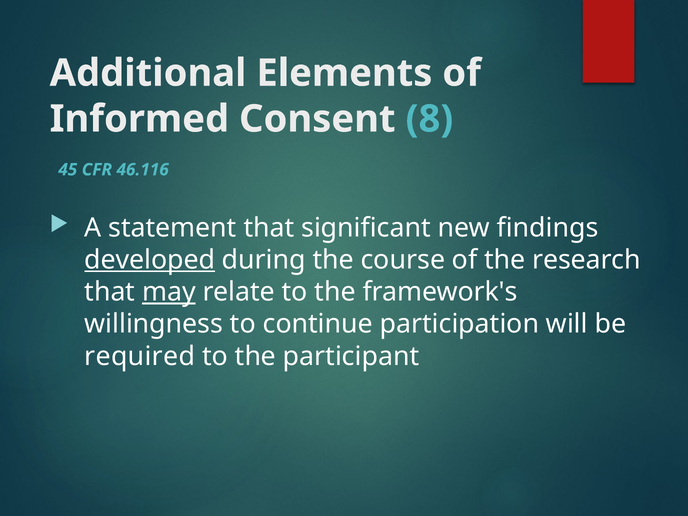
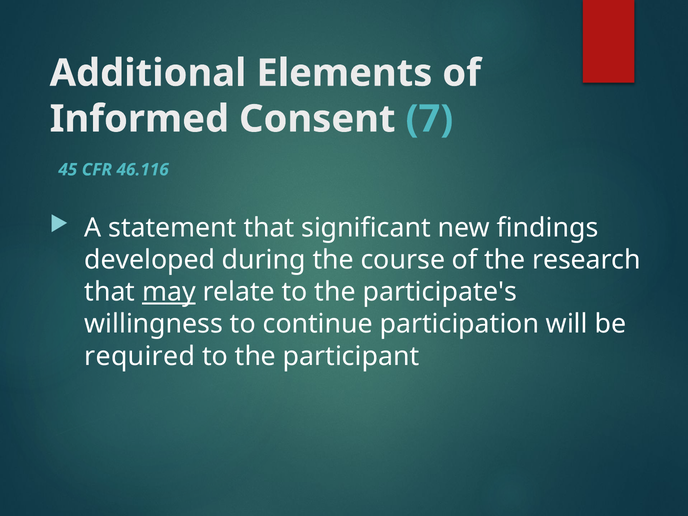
8: 8 -> 7 (429, 119)
developed underline: present -> none (150, 260)
framework's: framework's -> participate's (440, 292)
